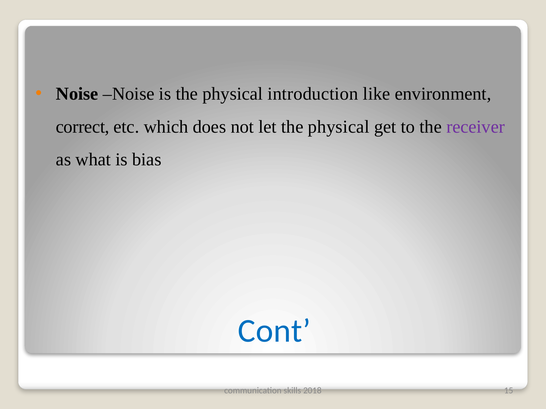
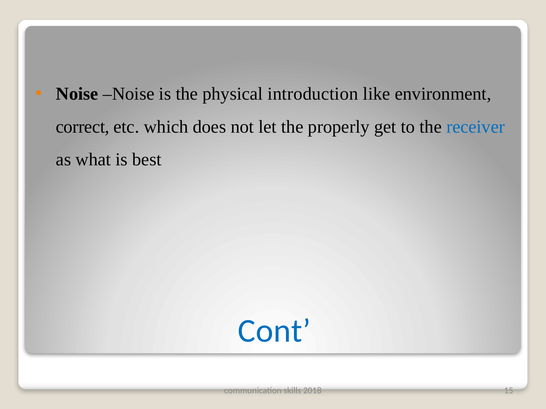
let the physical: physical -> properly (339, 127)
receiver colour: purple -> blue (476, 127)
bias: bias -> best (147, 160)
